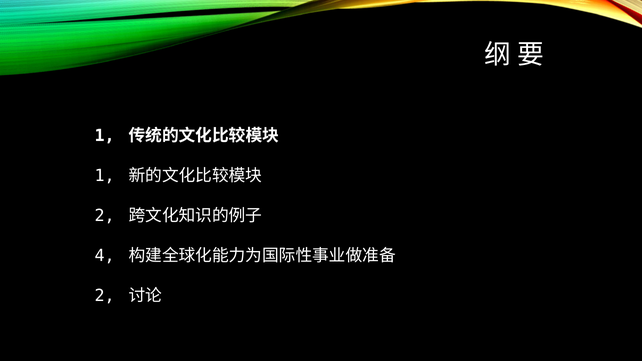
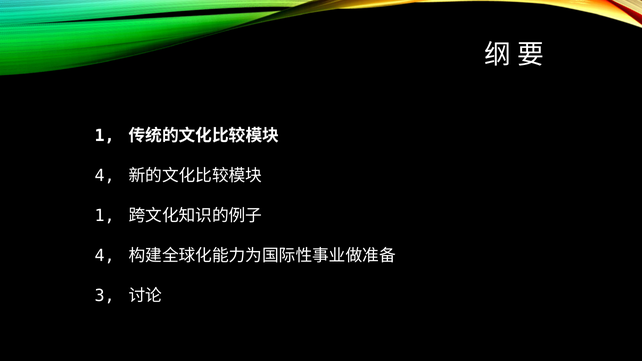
1: 1 -> 4 (105, 176)
2: 2 -> 1 (105, 216)
2: 2 -> 3 (105, 296)
